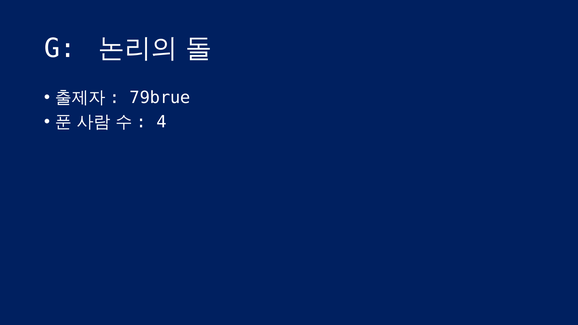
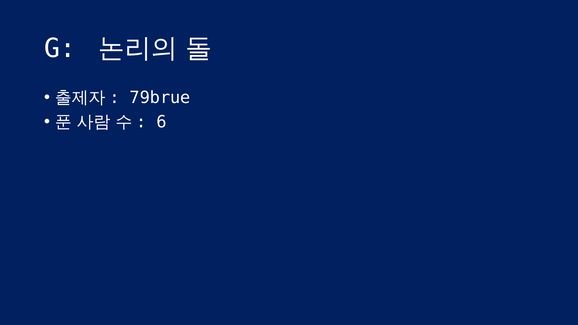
4: 4 -> 6 (162, 122)
